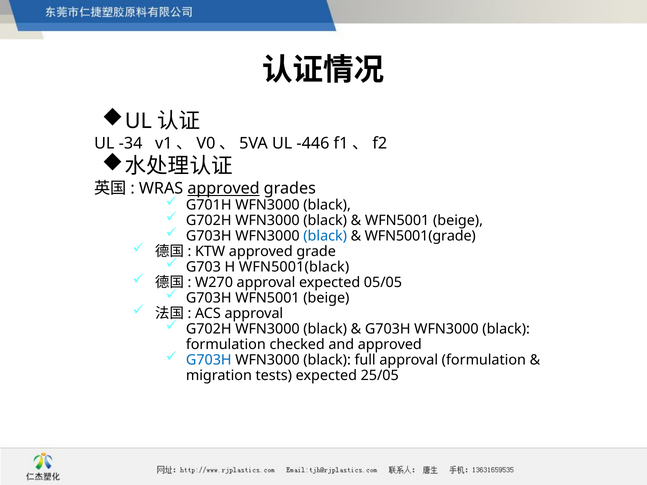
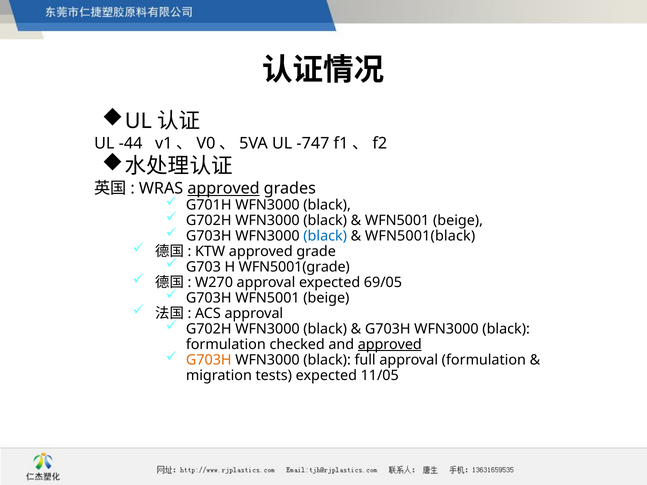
-34: -34 -> -44 (131, 143)
-446: -446 -> -747 (313, 143)
WFN5001(grade: WFN5001(grade -> WFN5001(black (420, 236)
WFN5001(black: WFN5001(black -> WFN5001(grade (294, 267)
05/05: 05/05 -> 69/05 (383, 283)
approved underline: none -> present (390, 345)
G703H colour: blue -> orange (209, 360)
25/05: 25/05 -> 11/05 (380, 376)
